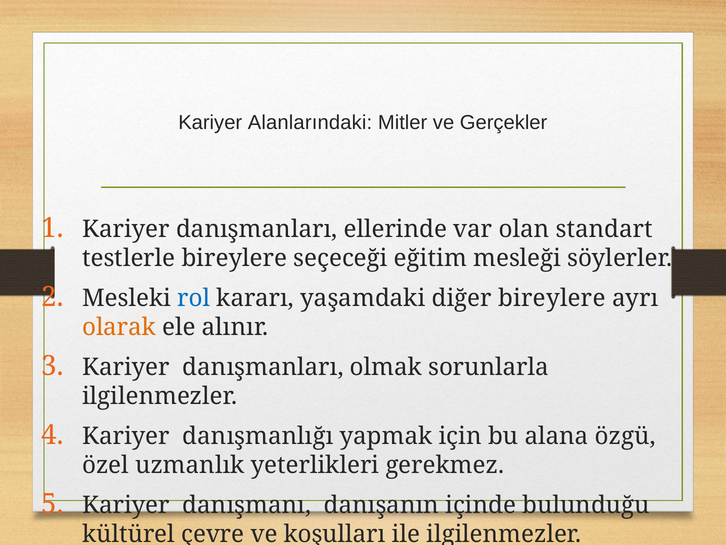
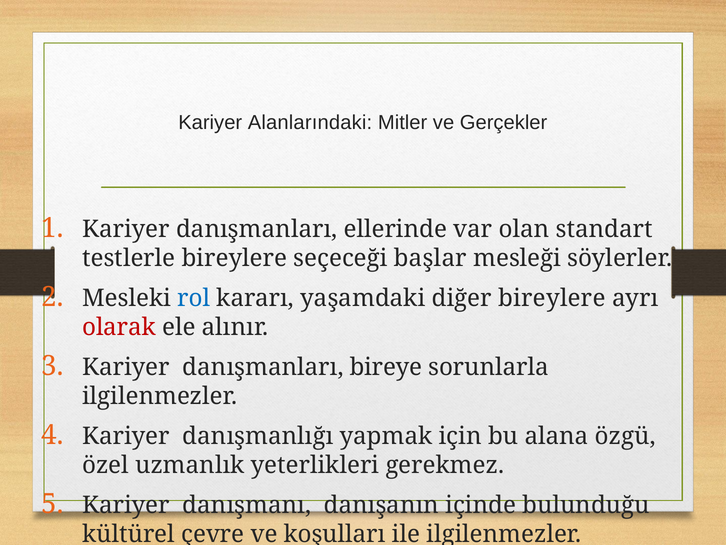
eğitim: eğitim -> başlar (430, 258)
olarak colour: orange -> red (119, 327)
olmak: olmak -> bireye (386, 367)
